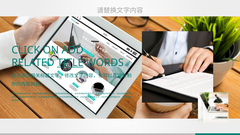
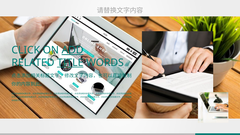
ADD underline: none -> present (73, 50)
